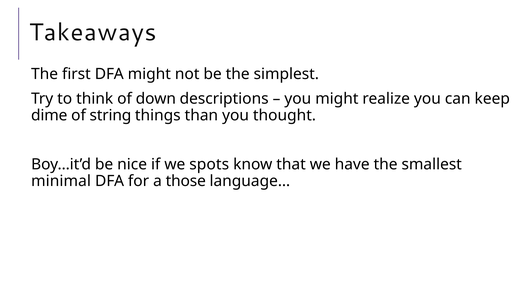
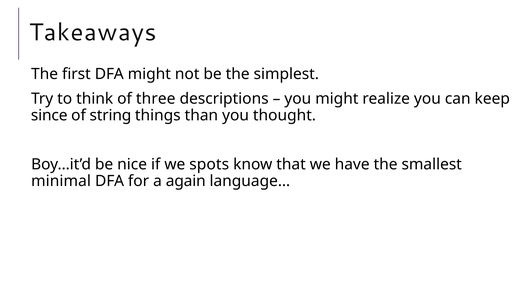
down: down -> three (156, 99)
dime: dime -> since (49, 115)
those: those -> again (186, 181)
